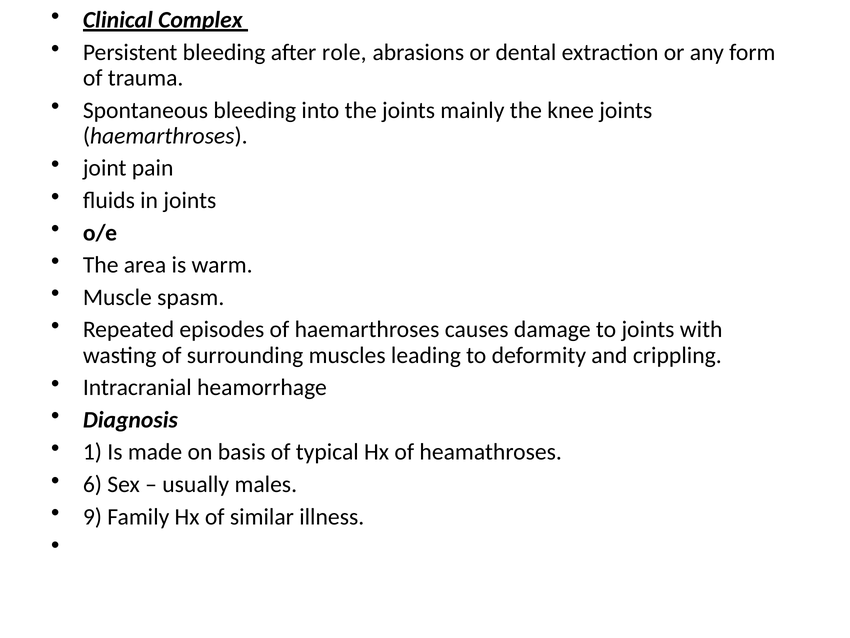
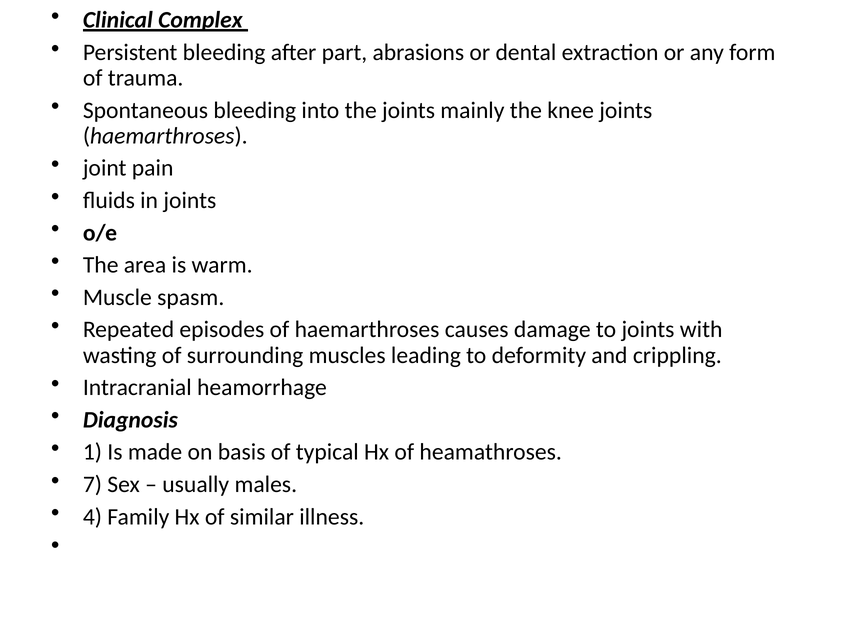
role: role -> part (344, 52)
6: 6 -> 7 (92, 484)
9: 9 -> 4 (92, 516)
